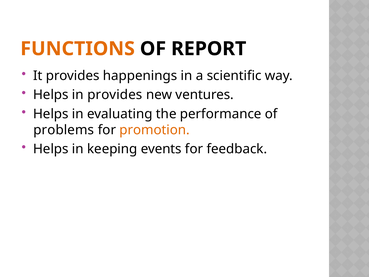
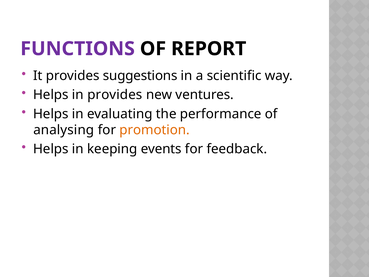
FUNCTIONS colour: orange -> purple (78, 49)
happenings: happenings -> suggestions (140, 76)
problems: problems -> analysing (64, 130)
